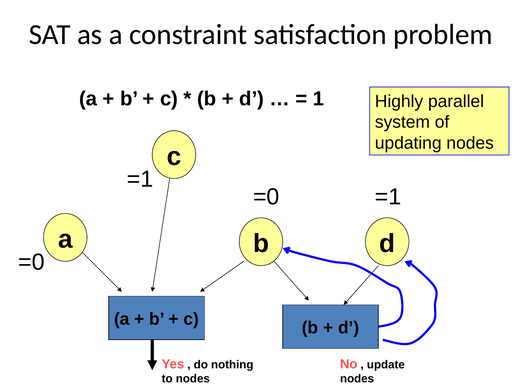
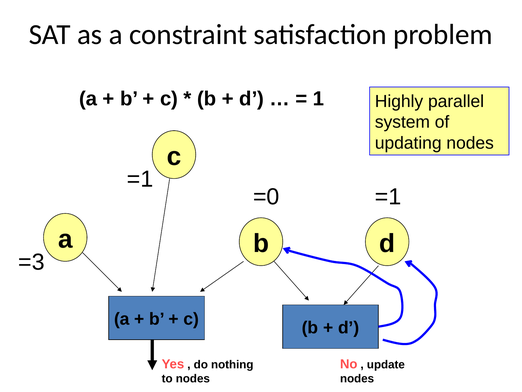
=0: =0 -> =3 (31, 262)
